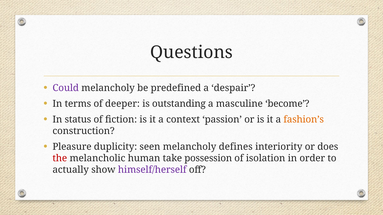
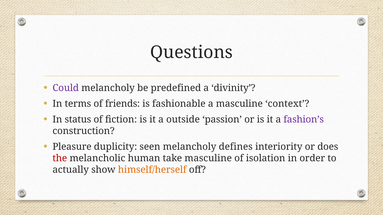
despair: despair -> divinity (233, 88)
deeper: deeper -> friends (123, 104)
outstanding: outstanding -> fashionable (179, 104)
become: become -> context (287, 104)
context: context -> outside (183, 120)
fashion’s colour: orange -> purple (304, 120)
take possession: possession -> masculine (208, 159)
himself/herself colour: purple -> orange (152, 170)
